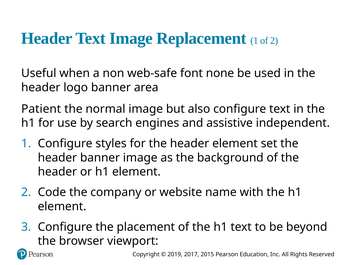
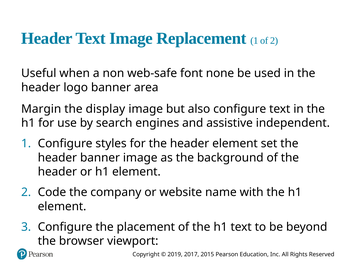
Patient: Patient -> Margin (41, 109)
normal: normal -> display (105, 109)
